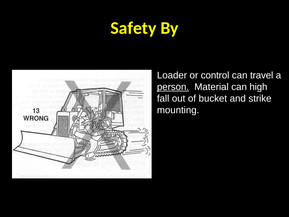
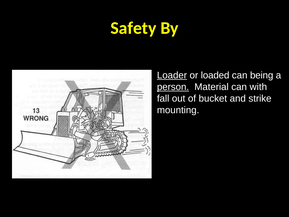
Loader underline: none -> present (172, 75)
control: control -> loaded (215, 75)
travel: travel -> being (262, 75)
high: high -> with (258, 87)
